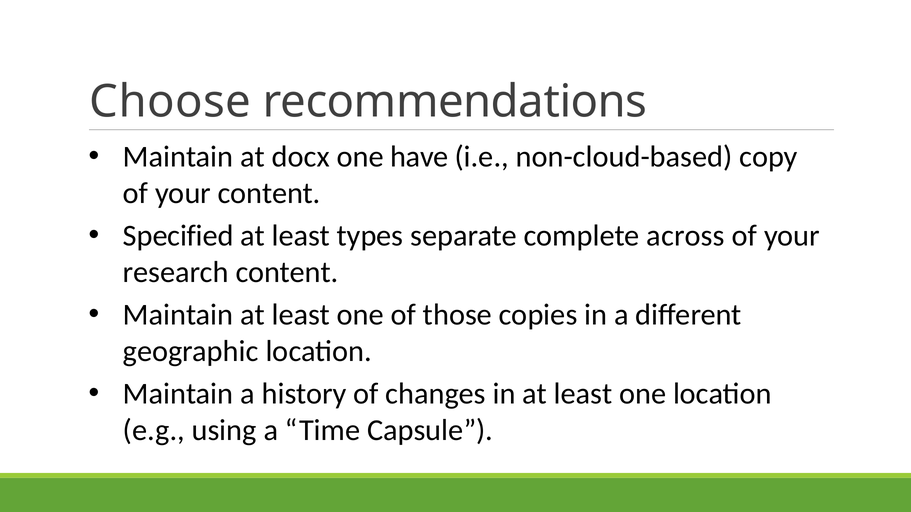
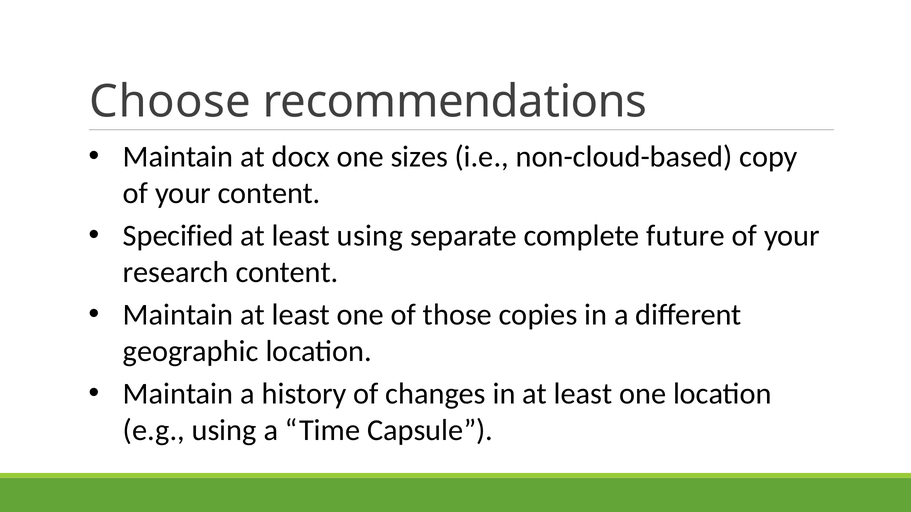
have: have -> sizes (419, 157)
least types: types -> using (370, 236)
across: across -> future (686, 236)
